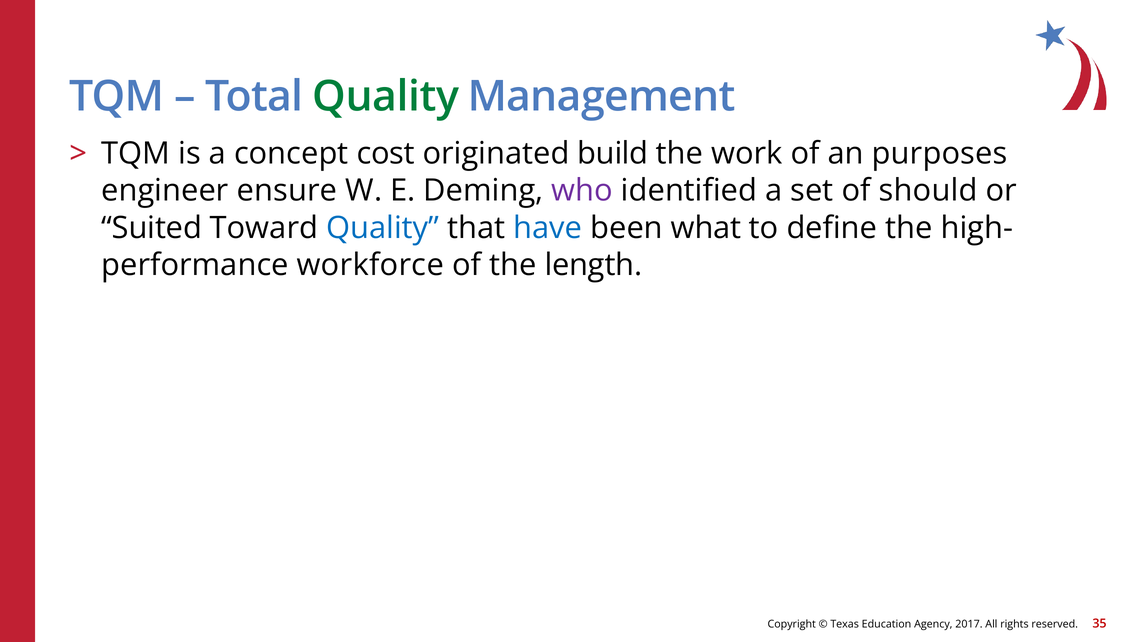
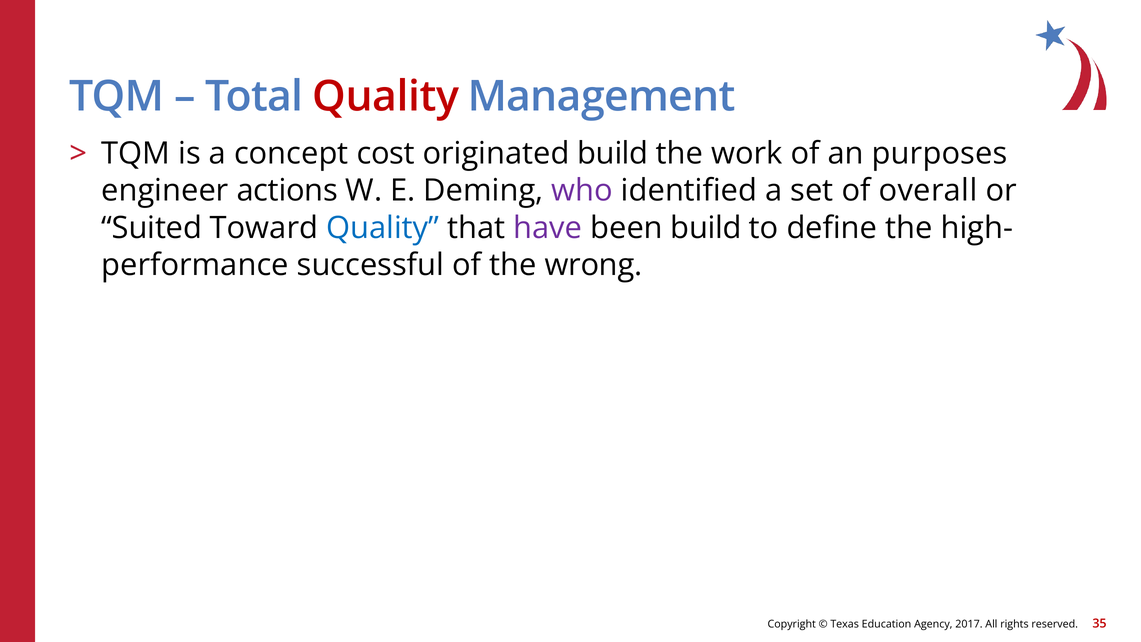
Quality colour: green -> red (386, 97)
ensure: ensure -> actions (287, 191)
should: should -> overall (928, 191)
have colour: blue -> purple (548, 228)
been what: what -> build (706, 228)
workforce: workforce -> successful (370, 265)
length: length -> wrong (593, 265)
